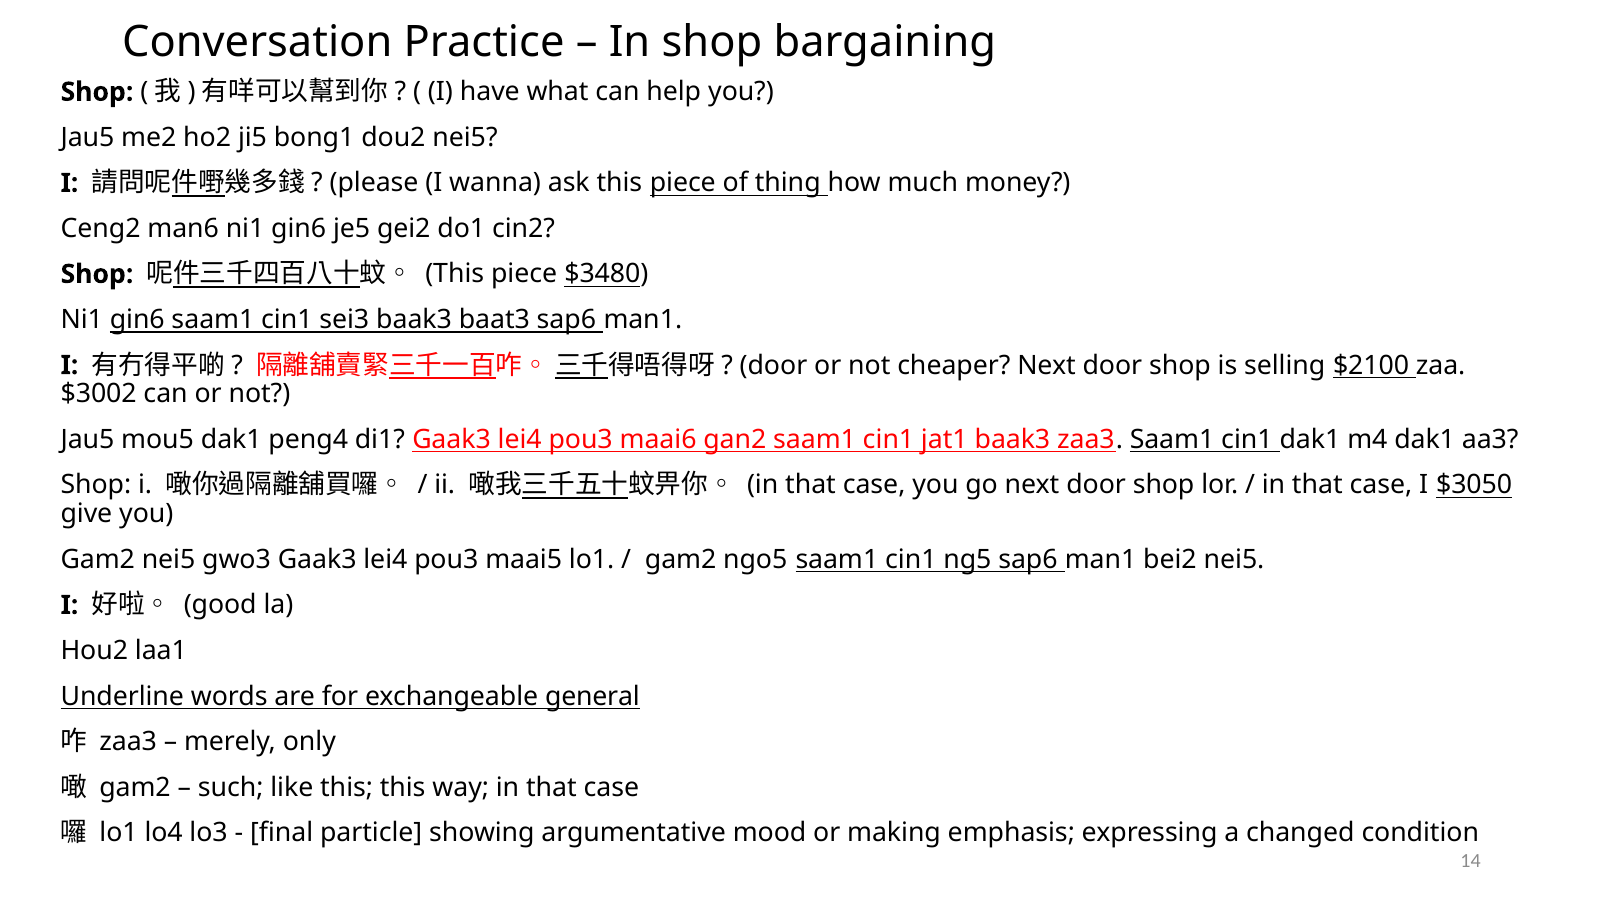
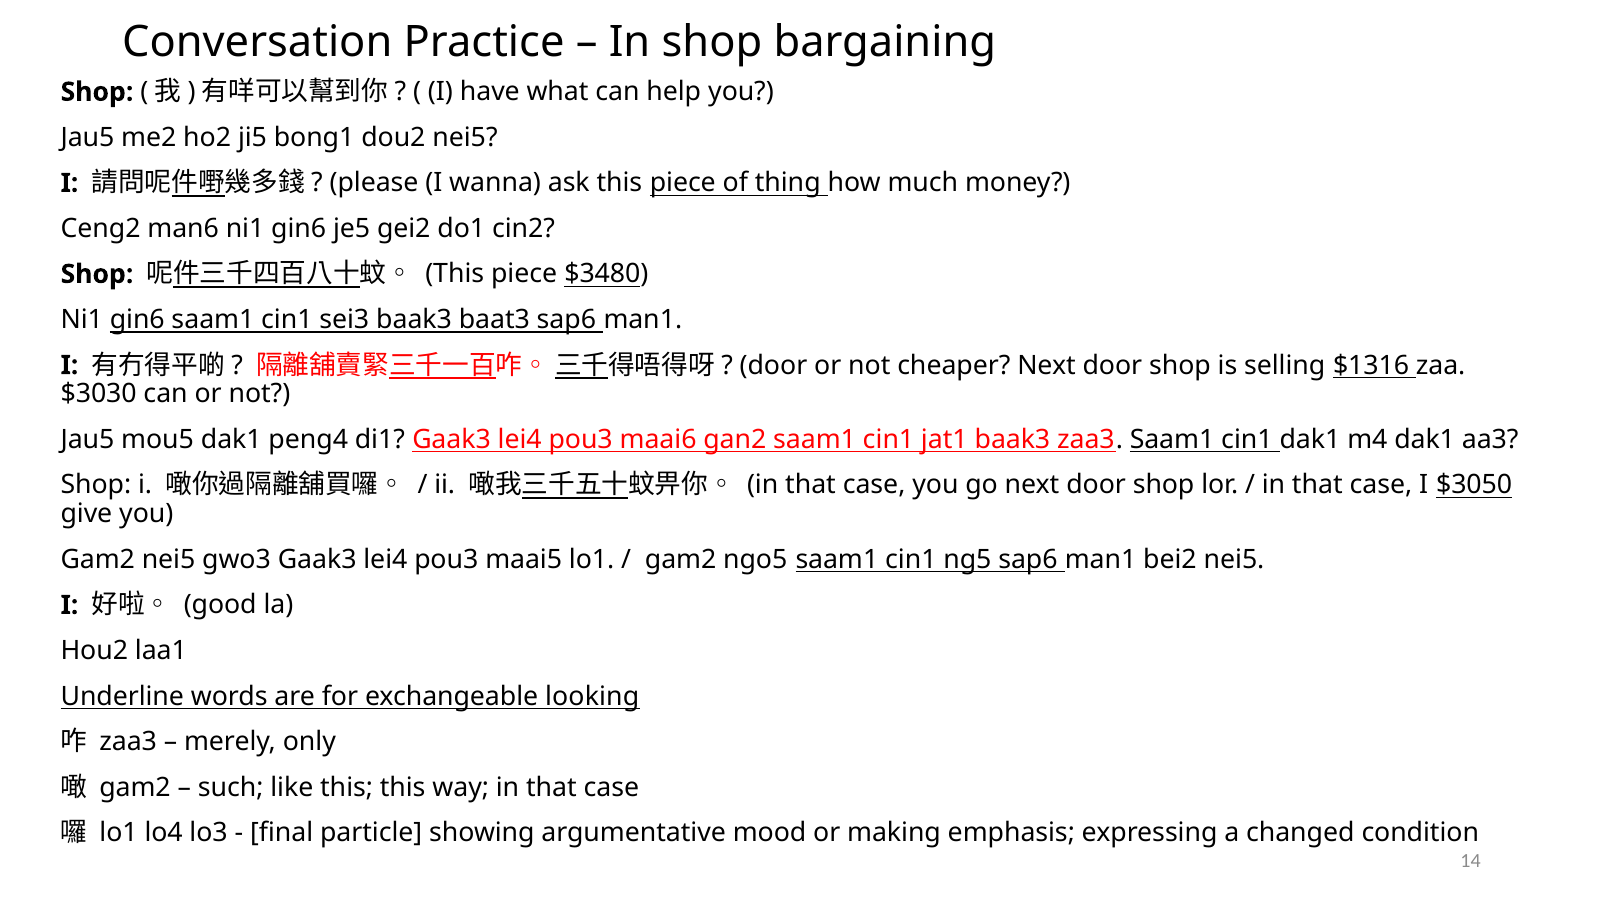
$2100: $2100 -> $1316 (1371, 365)
$3002: $3002 -> $3030 (99, 394)
general: general -> looking (592, 696)
